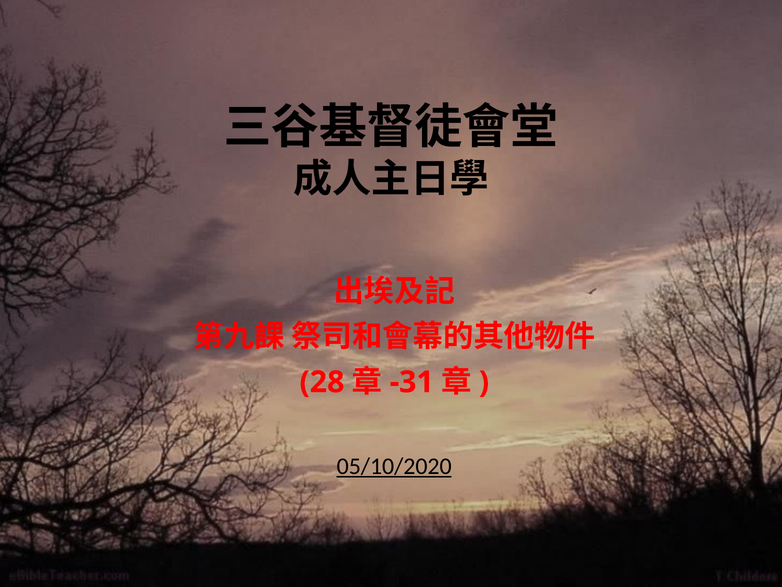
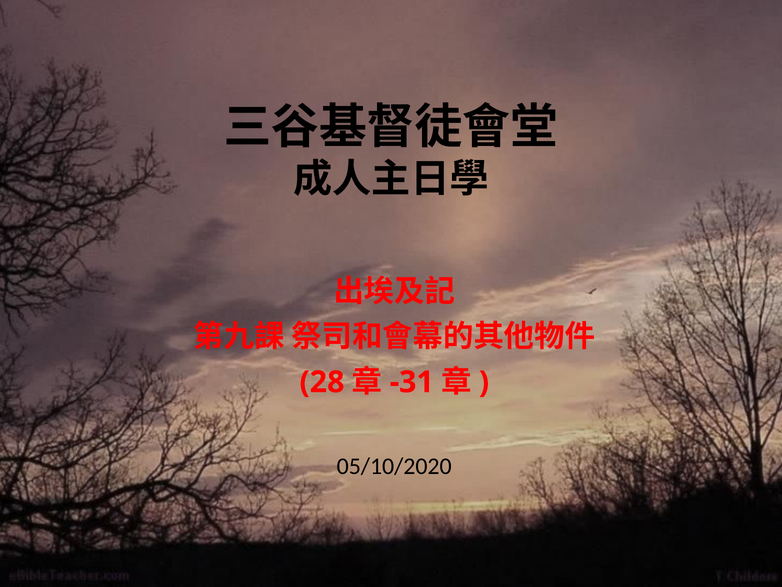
05/10/2020 underline: present -> none (394, 466)
